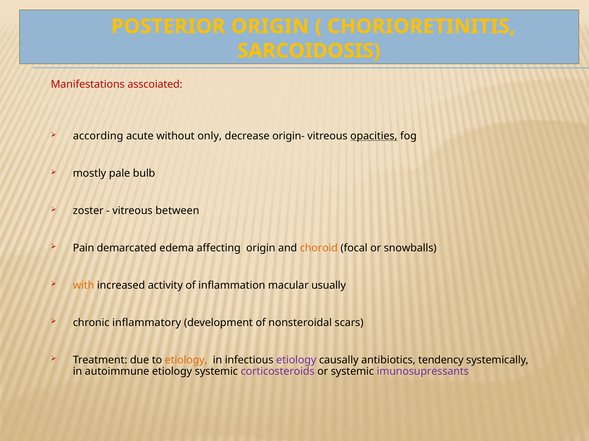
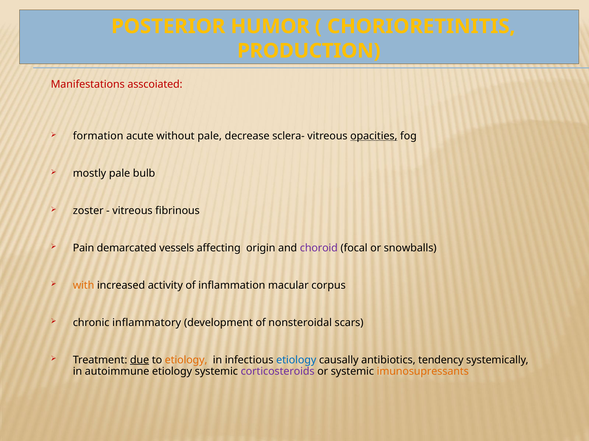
POSTERIOR ORIGIN: ORIGIN -> HUMOR (270, 26)
SARCOIDOSIS: SARCOIDOSIS -> PRODUCTION (309, 51)
according: according -> formation (98, 136)
without only: only -> pale (210, 136)
origin-: origin- -> sclera- (288, 136)
between: between -> fibrinous (177, 211)
edema: edema -> vessels (177, 248)
choroid colour: orange -> purple (319, 248)
usually: usually -> corpus (329, 286)
due underline: none -> present (140, 360)
etiology colour: purple -> blue (296, 360)
imunosupressants colour: purple -> orange (423, 372)
